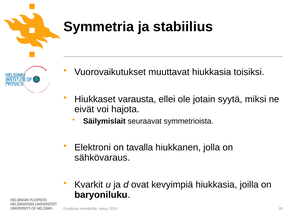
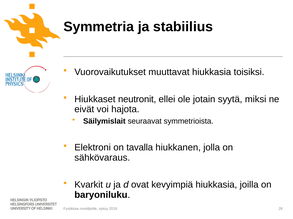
varausta: varausta -> neutronit (137, 99)
